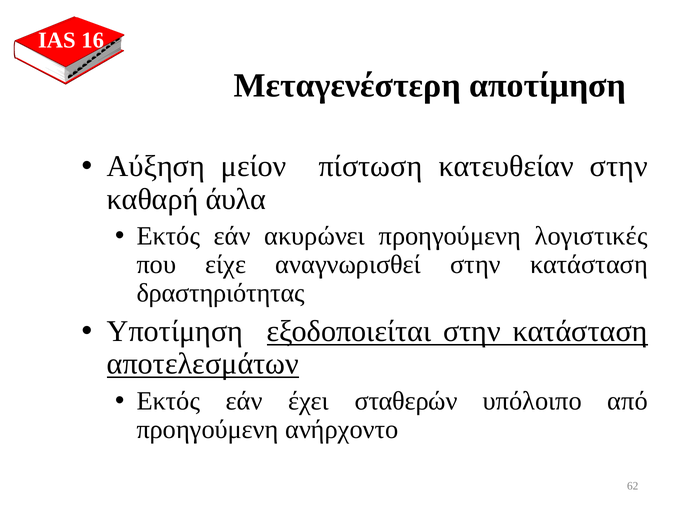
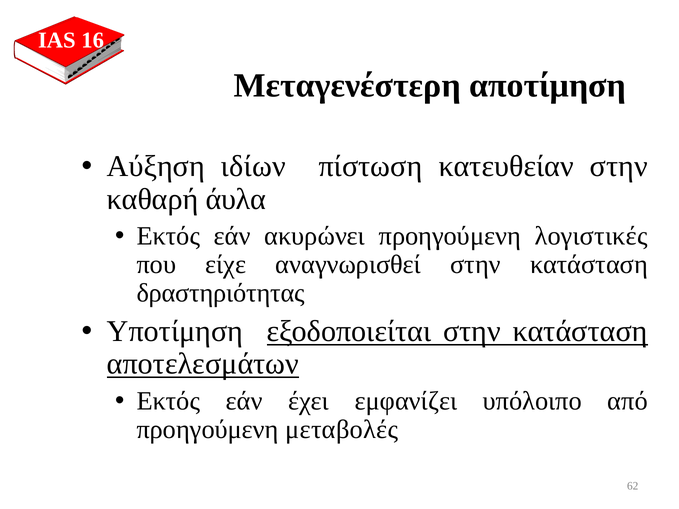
μείον: μείον -> ιδίων (253, 167)
σταθερών: σταθερών -> εμφανίζει (406, 401)
ανήρχοντο: ανήρχοντο -> μεταβολές (342, 430)
